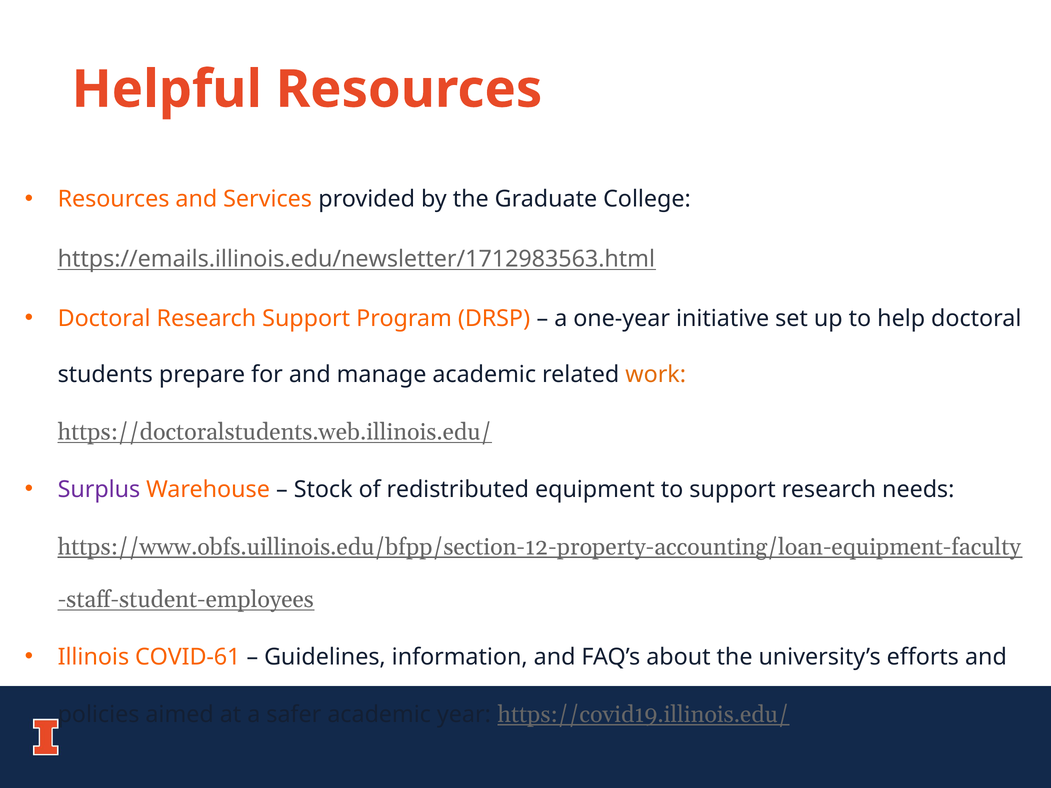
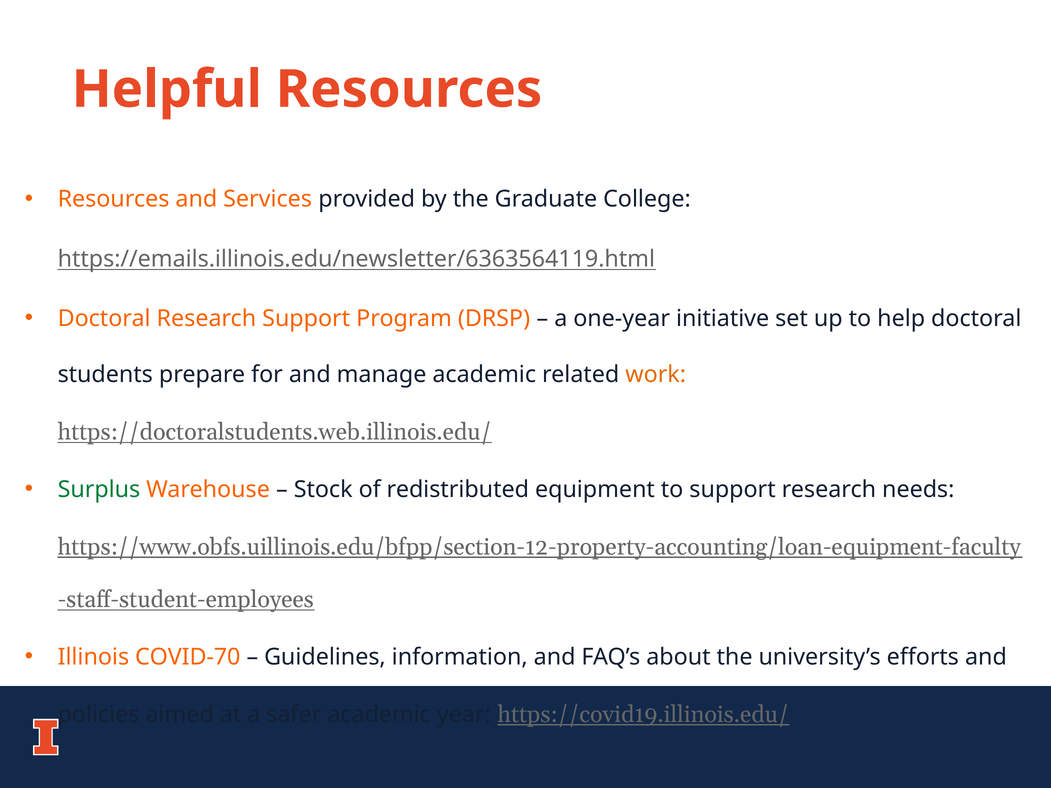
https://emails.illinois.edu/newsletter/1712983563.html: https://emails.illinois.edu/newsletter/1712983563.html -> https://emails.illinois.edu/newsletter/6363564119.html (356, 259)
Surplus colour: purple -> green (99, 490)
COVID-61: COVID-61 -> COVID-70 (188, 657)
